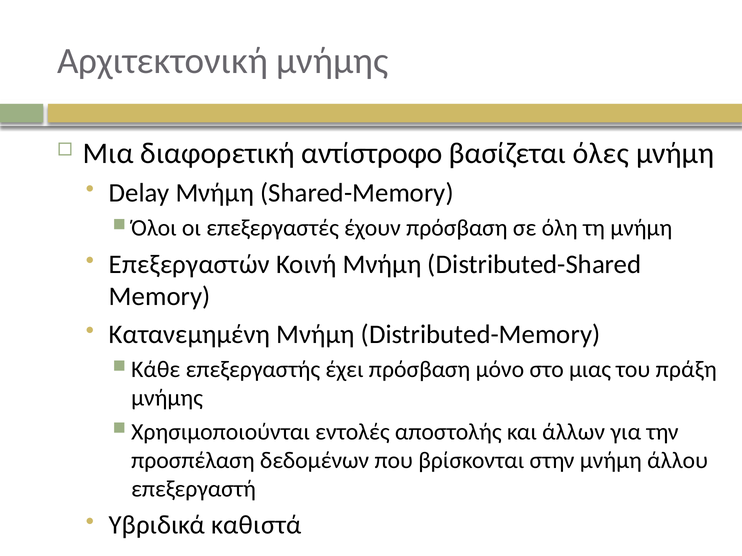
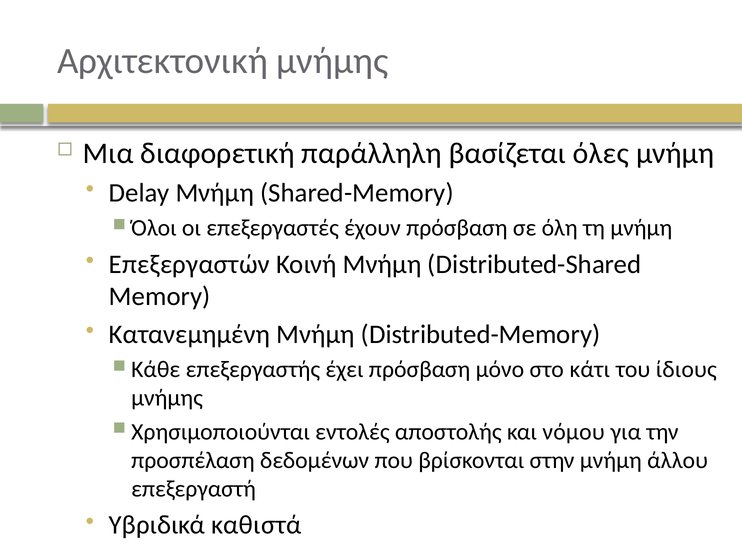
αντίστροφο: αντίστροφο -> παράλληλη (372, 154)
μιας: μιας -> κάτι (590, 370)
πράξη: πράξη -> ίδιους (686, 370)
άλλων: άλλων -> νόμου (574, 432)
